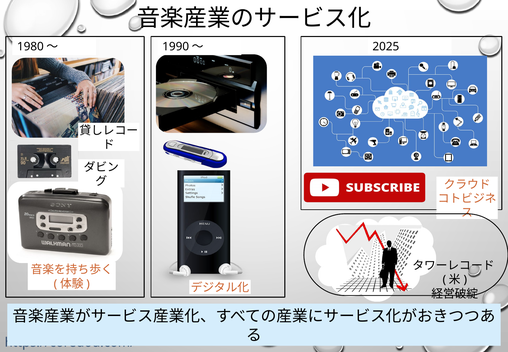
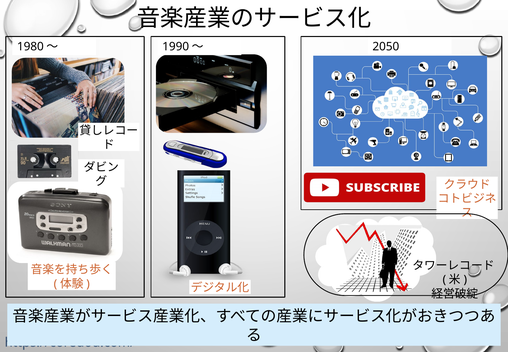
2025: 2025 -> 2050 (386, 47)
